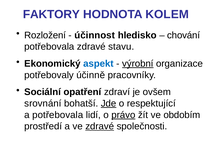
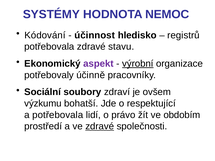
FAKTORY: FAKTORY -> SYSTÉMY (51, 14)
KOLEM: KOLEM -> NEMOC (167, 14)
Rozložení: Rozložení -> Kódování (45, 35)
chování: chování -> registrů (183, 35)
aspekt colour: blue -> purple (98, 64)
opatření: opatření -> soubory (82, 92)
srovnání: srovnání -> výzkumu (43, 104)
Jde underline: present -> none (109, 104)
právo underline: present -> none (123, 115)
